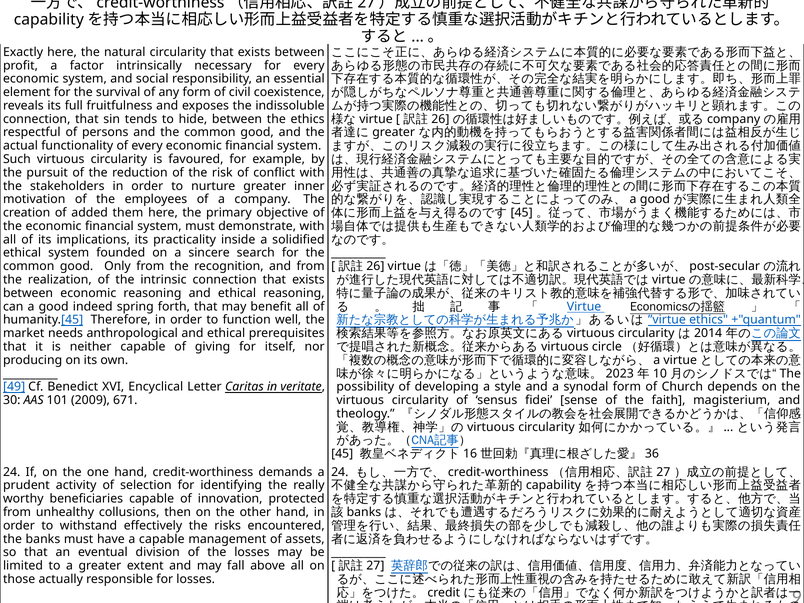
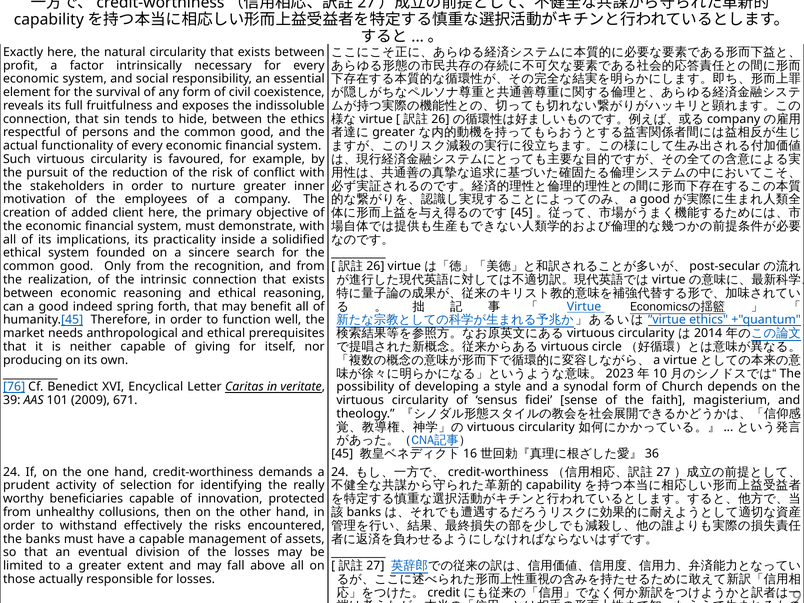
them: them -> client (128, 213)
49: 49 -> 76 (14, 387)
30: 30 -> 39 (12, 400)
